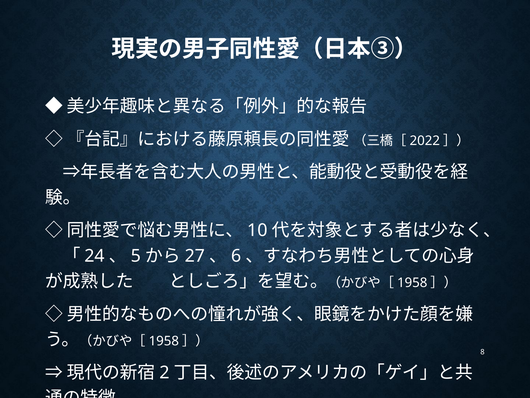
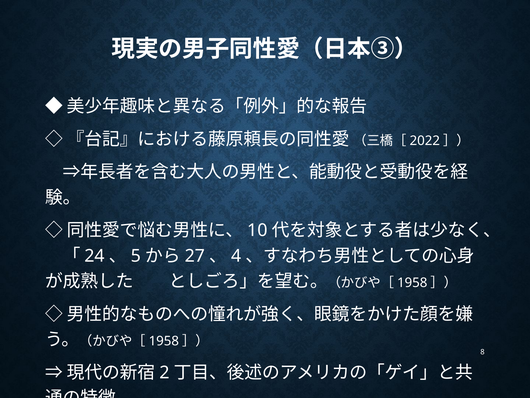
6: 6 -> 4 (236, 256)
